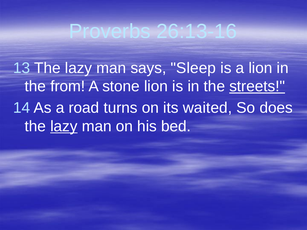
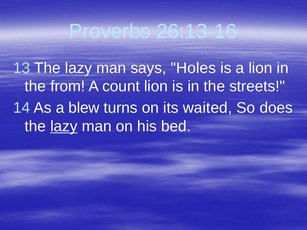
Sleep: Sleep -> Holes (193, 68)
stone: stone -> count (121, 87)
streets underline: present -> none (257, 87)
road: road -> blew (84, 108)
